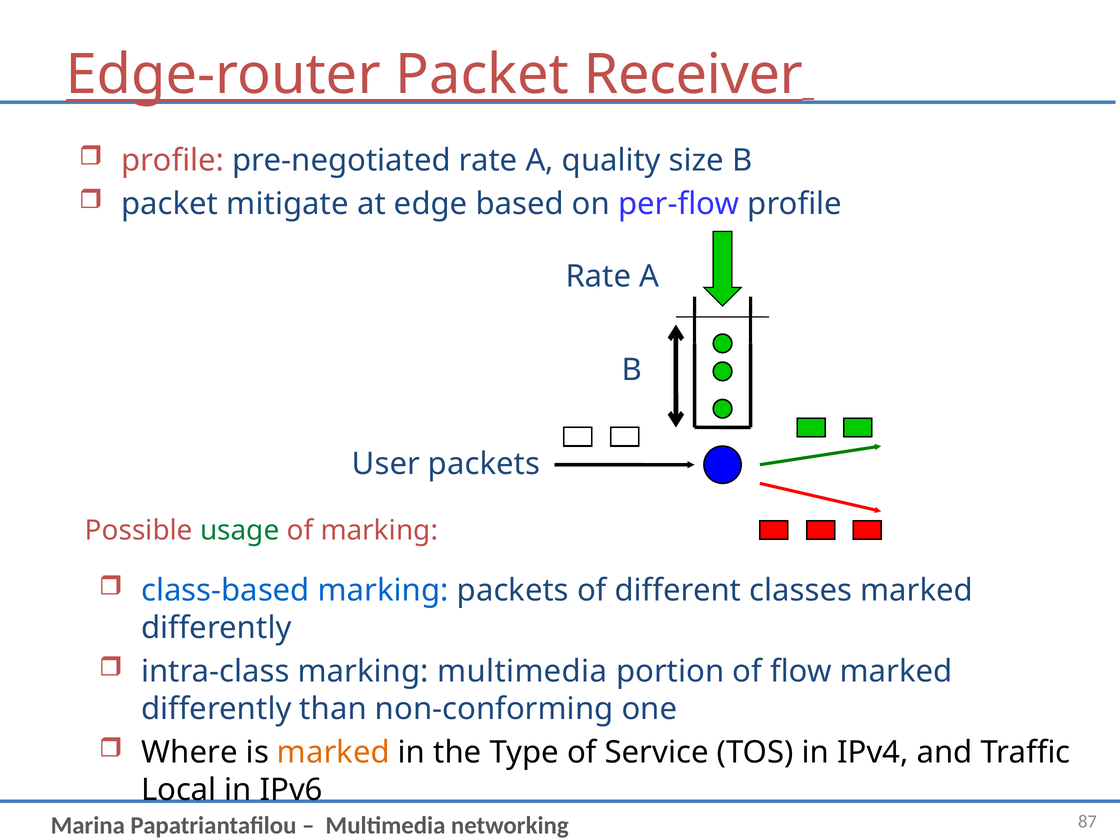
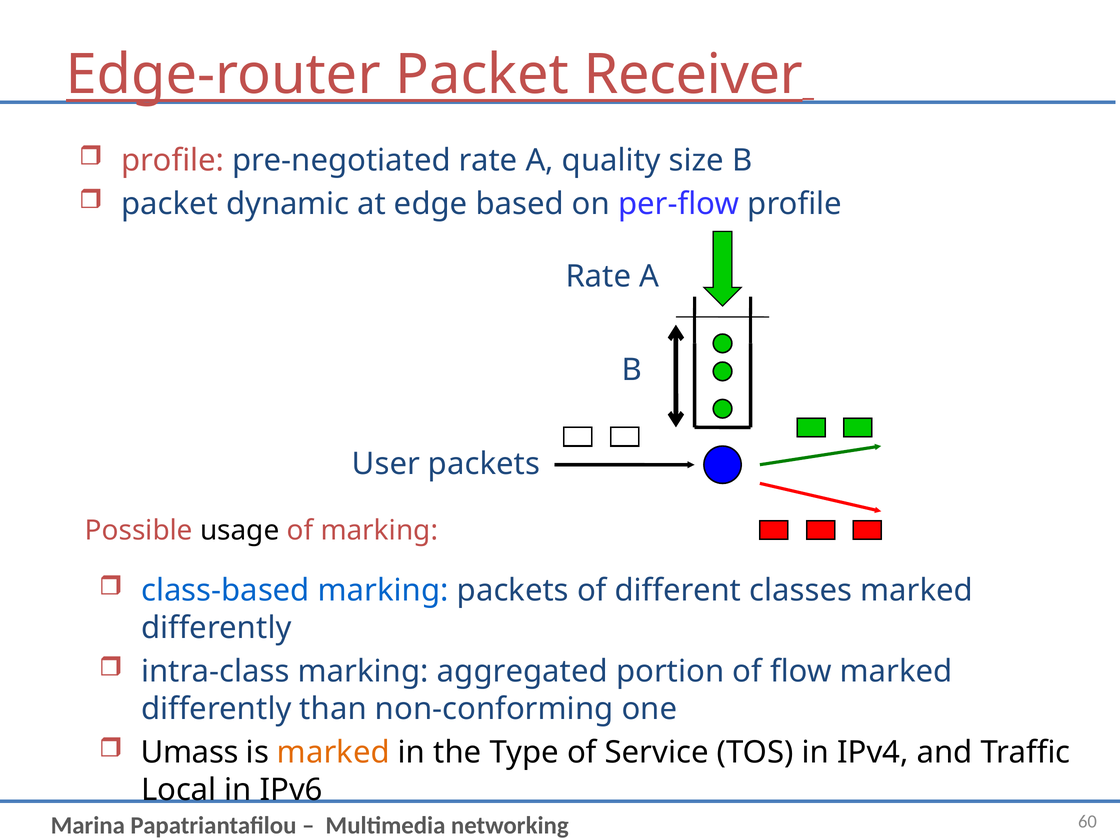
mitigate: mitigate -> dynamic (288, 204)
usage colour: green -> black (240, 531)
marking multimedia: multimedia -> aggregated (522, 672)
Where: Where -> Umass (190, 752)
87: 87 -> 60 (1087, 822)
